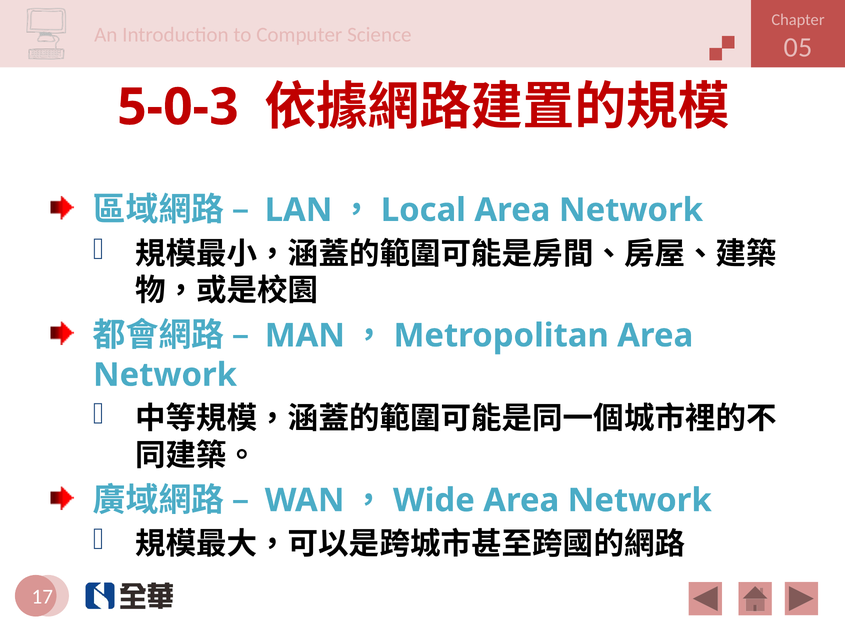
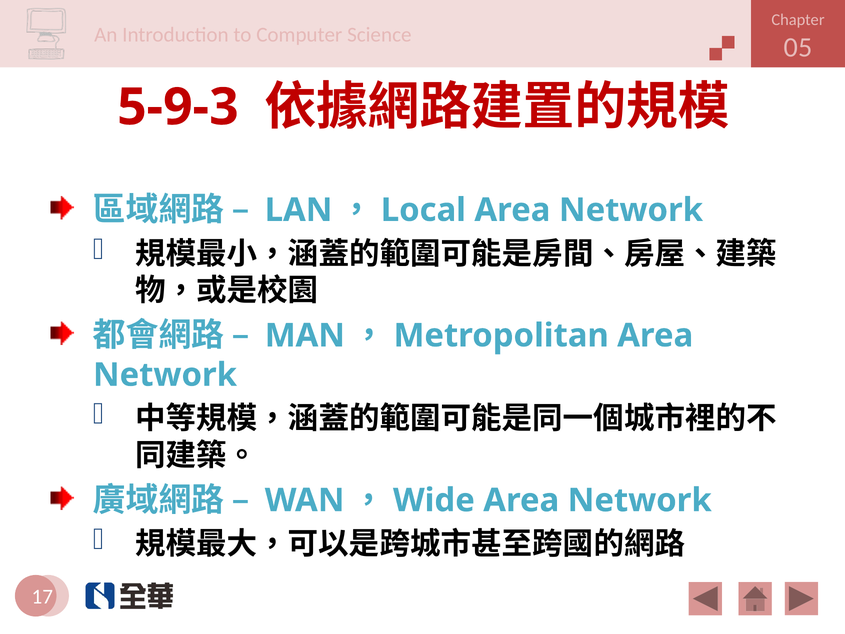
5-0-3: 5-0-3 -> 5-9-3 (178, 107)
